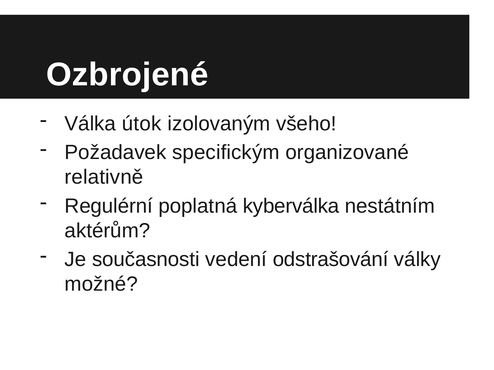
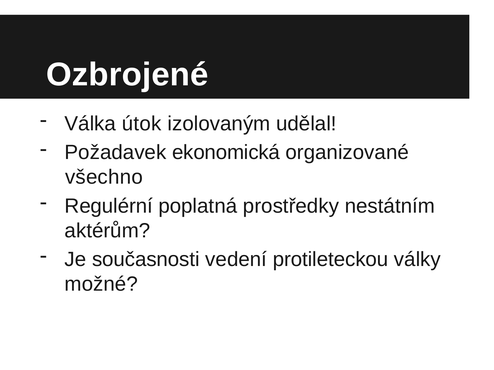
všeho: všeho -> udělal (306, 124)
specifickým: specifickým -> ekonomická (226, 153)
relativně: relativně -> všechno (104, 177)
kyberválka: kyberválka -> prostředky (291, 206)
odstrašování: odstrašování -> protileteckou (331, 260)
